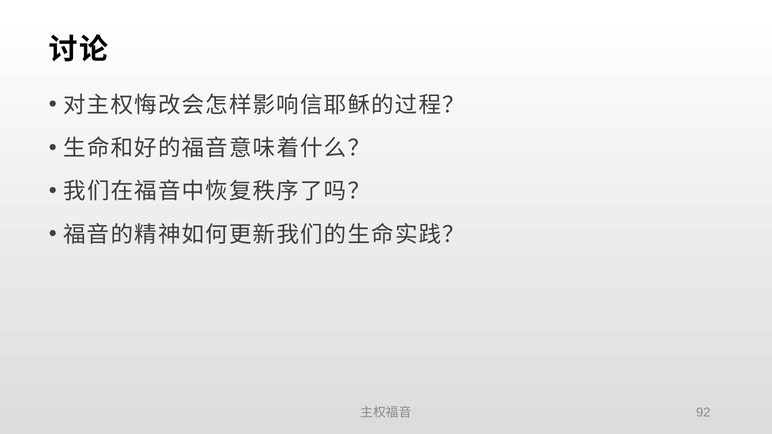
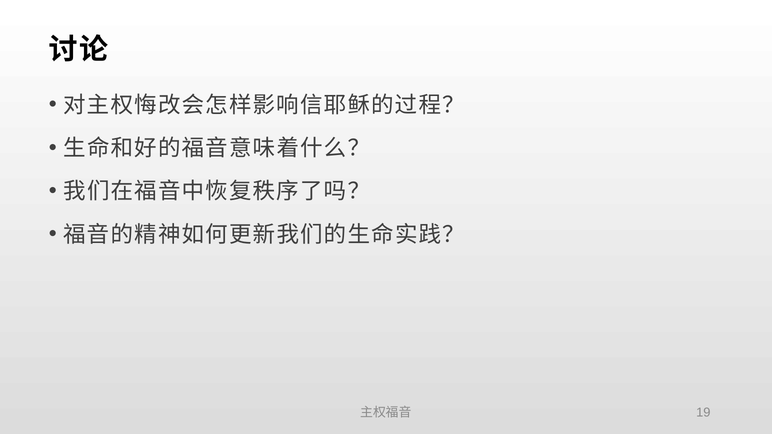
92: 92 -> 19 (703, 413)
